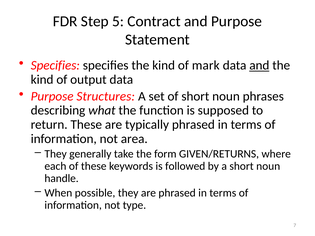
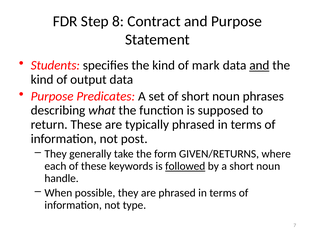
5: 5 -> 8 (118, 21)
Specifies: Specifies -> Students (55, 65)
Structures: Structures -> Predicates (106, 96)
area: area -> post (134, 139)
followed underline: none -> present (185, 166)
